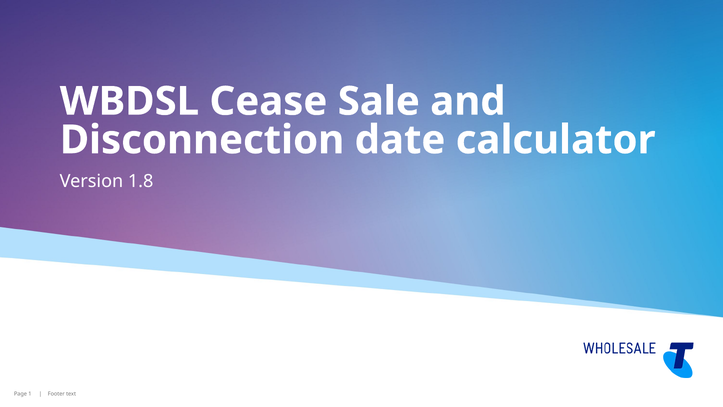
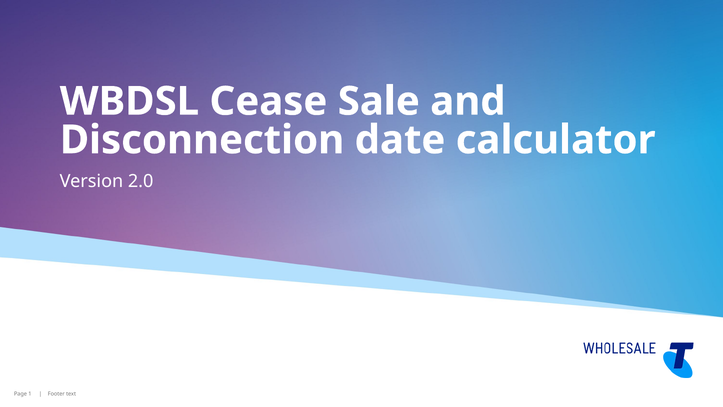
1.8: 1.8 -> 2.0 (141, 181)
